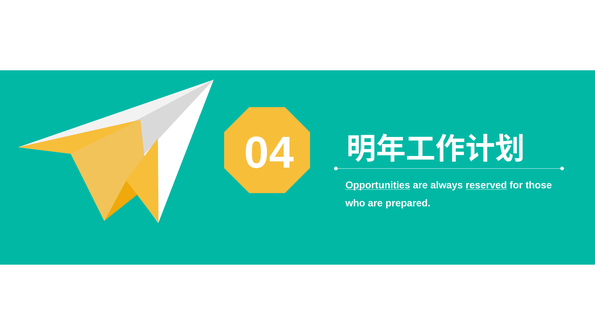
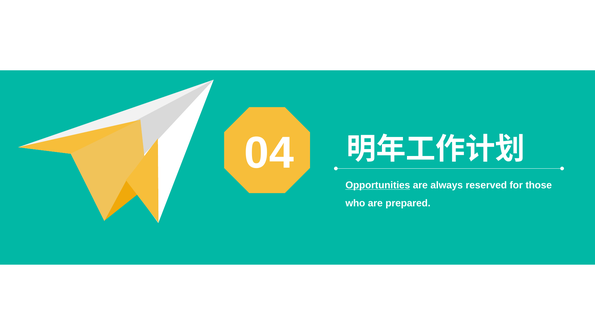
reserved underline: present -> none (486, 185)
